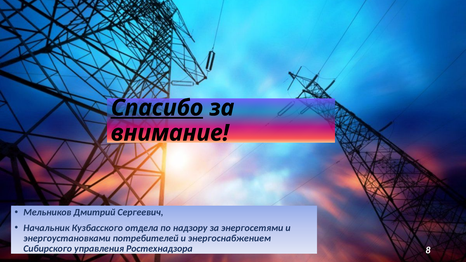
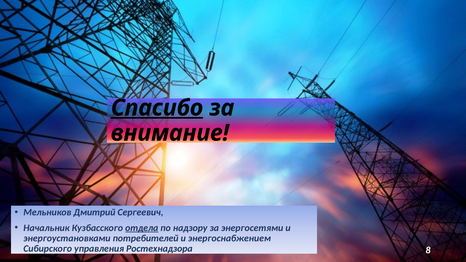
отдела underline: none -> present (142, 228)
